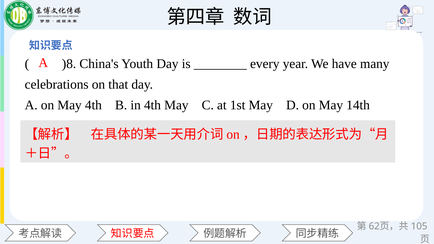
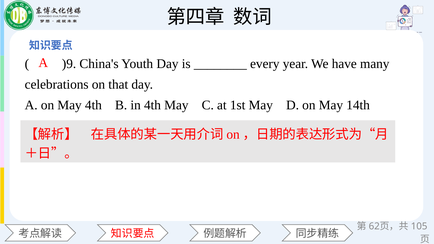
)8: )8 -> )9 (69, 64)
